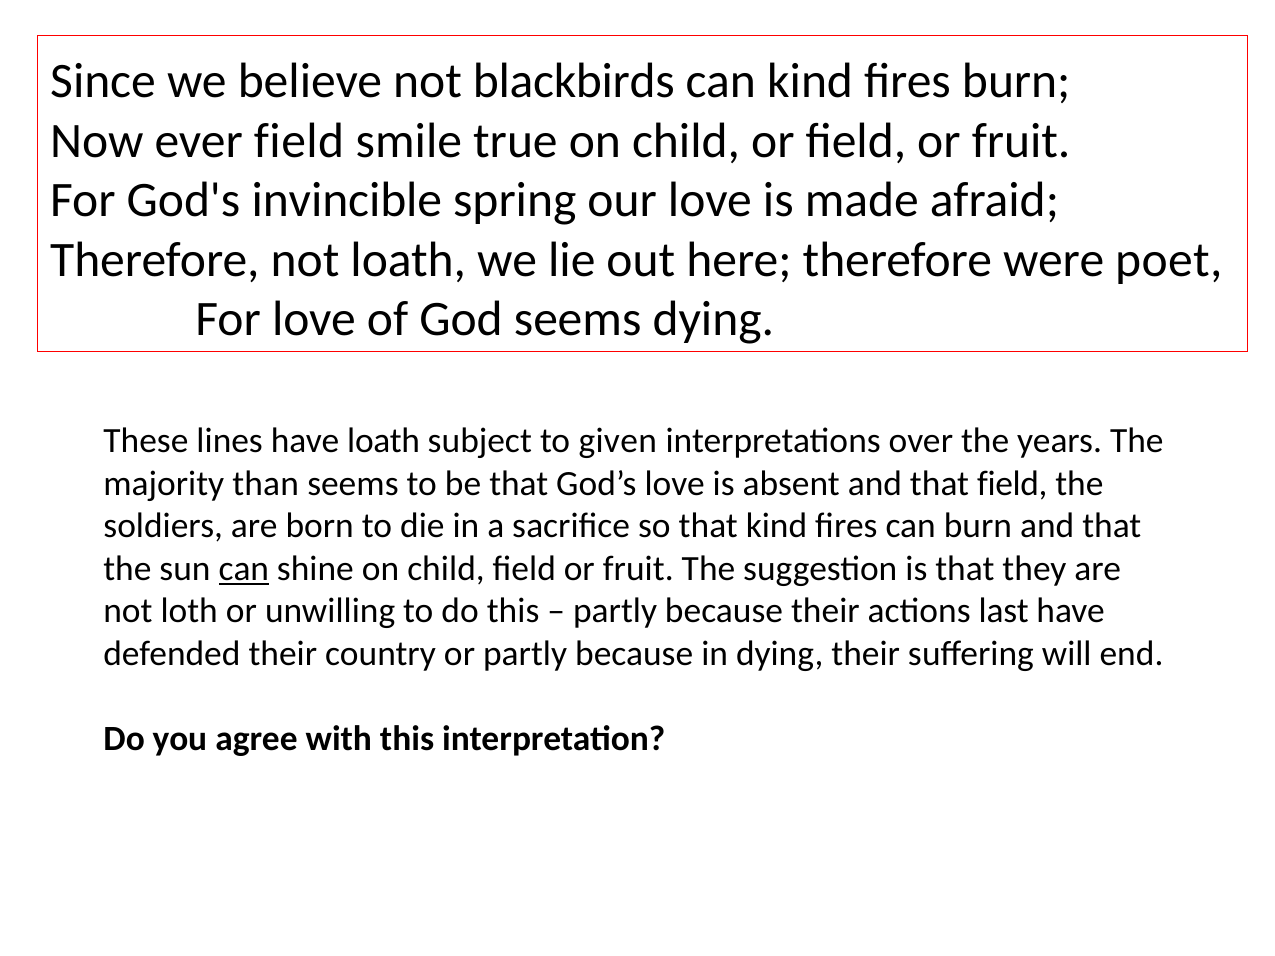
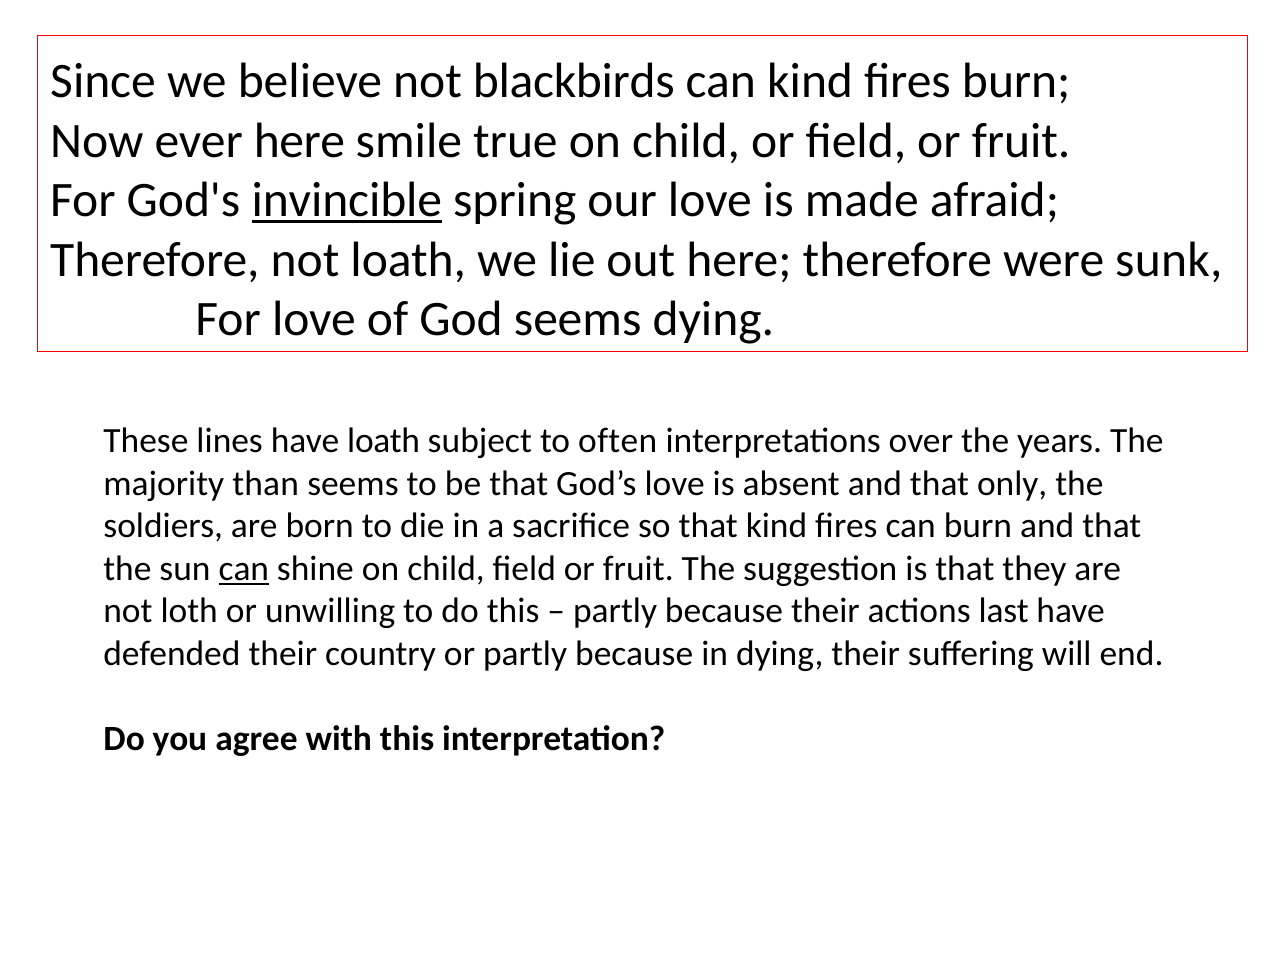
ever field: field -> here (300, 141)
invincible underline: none -> present (347, 200)
poet: poet -> sunk (1169, 260)
given: given -> often (618, 441)
that field: field -> only (1012, 484)
